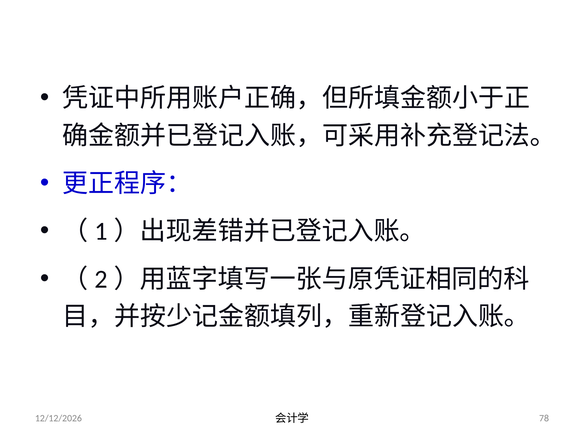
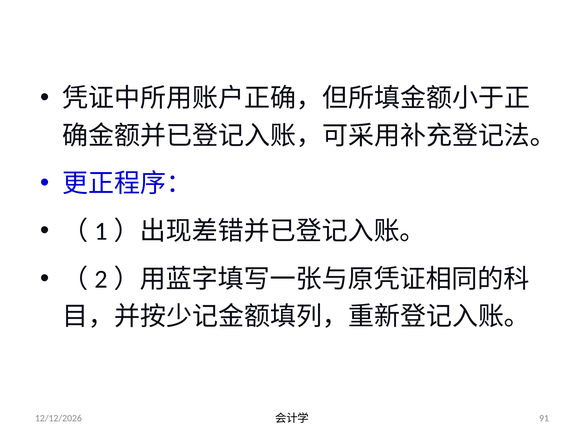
78: 78 -> 91 (544, 418)
